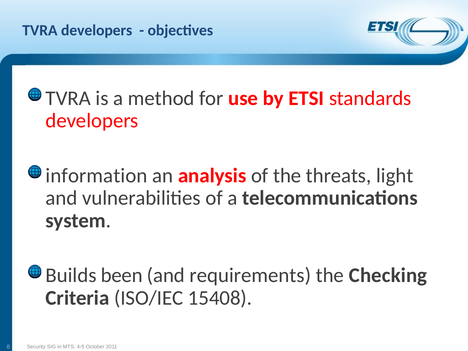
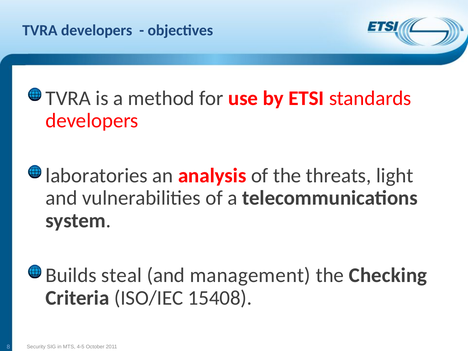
information: information -> laboratories (97, 176)
been: been -> steal (122, 275)
requirements: requirements -> management (250, 275)
